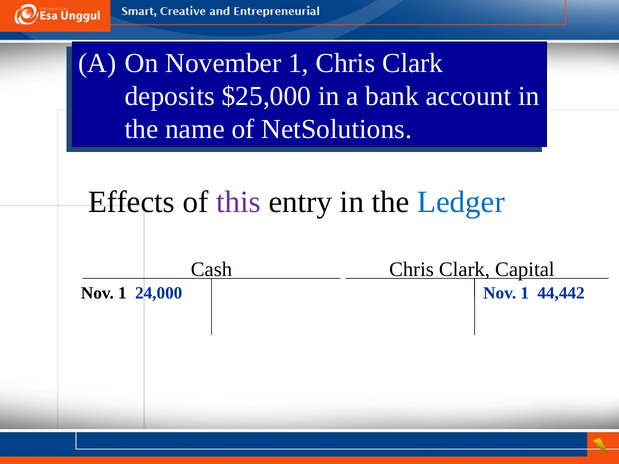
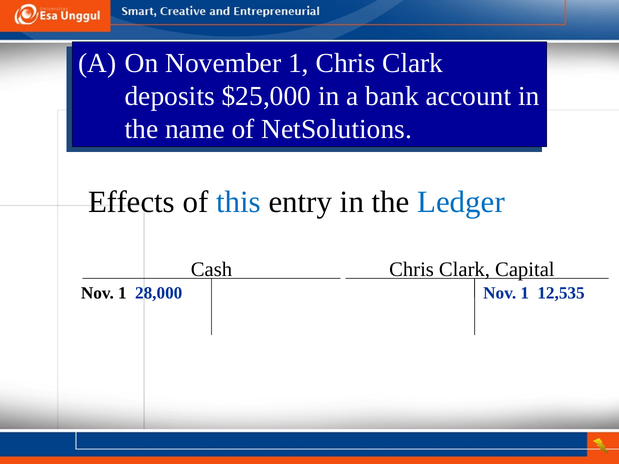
this colour: purple -> blue (239, 202)
24,000: 24,000 -> 28,000 (159, 293)
44,442: 44,442 -> 12,535 (561, 293)
